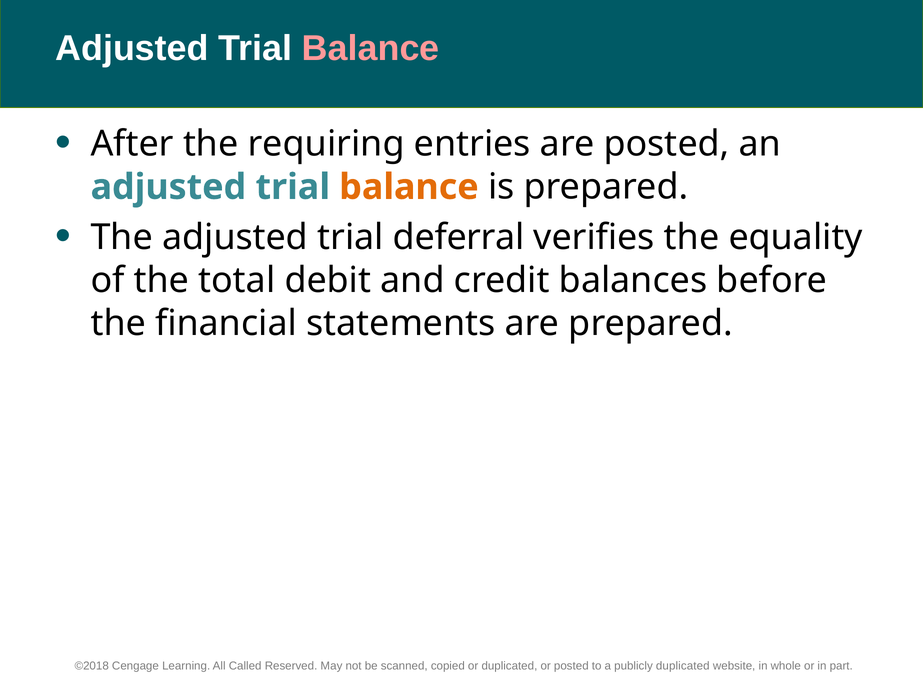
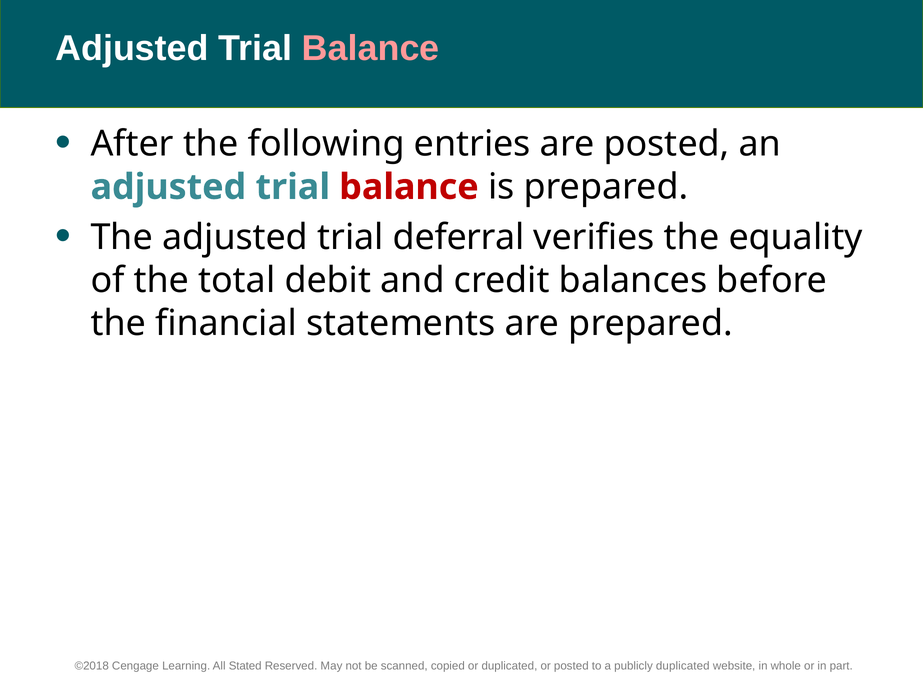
requiring: requiring -> following (326, 144)
balance colour: orange -> red (409, 187)
Called: Called -> Stated (245, 666)
